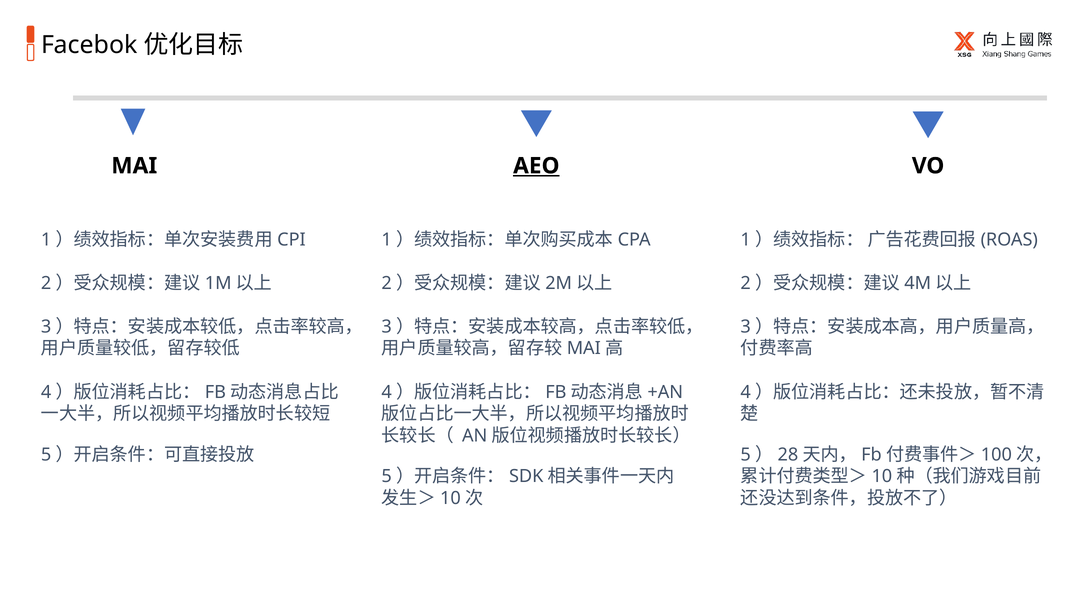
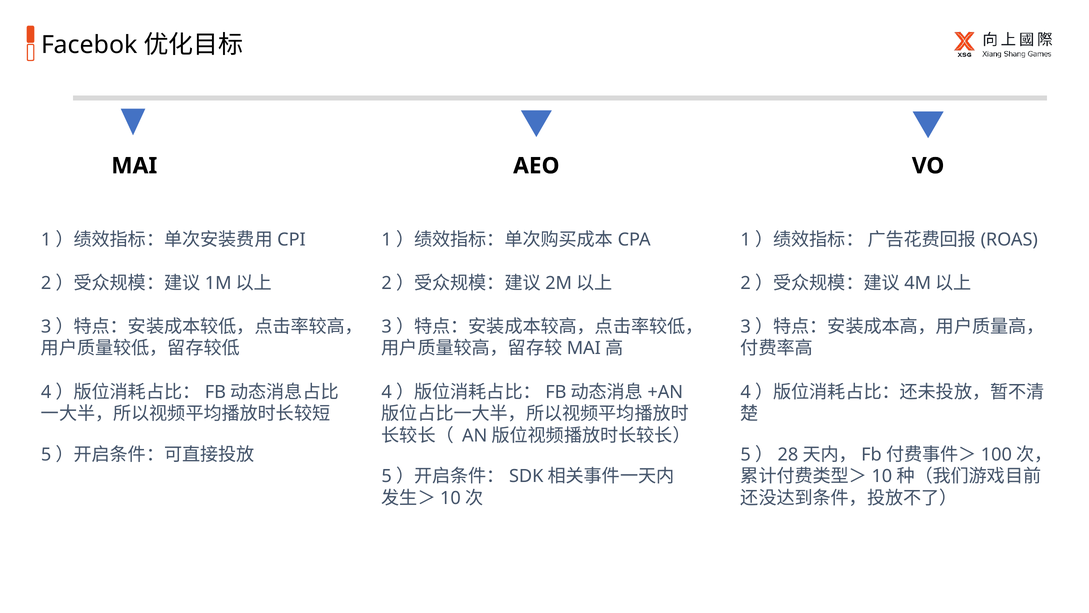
AEO underline: present -> none (536, 166)
